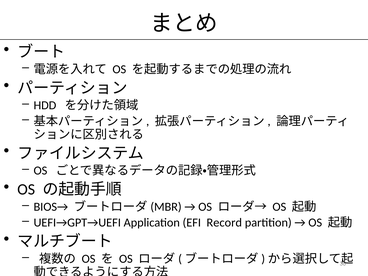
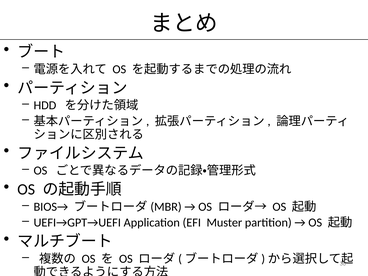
Record: Record -> Muster (224, 223)
